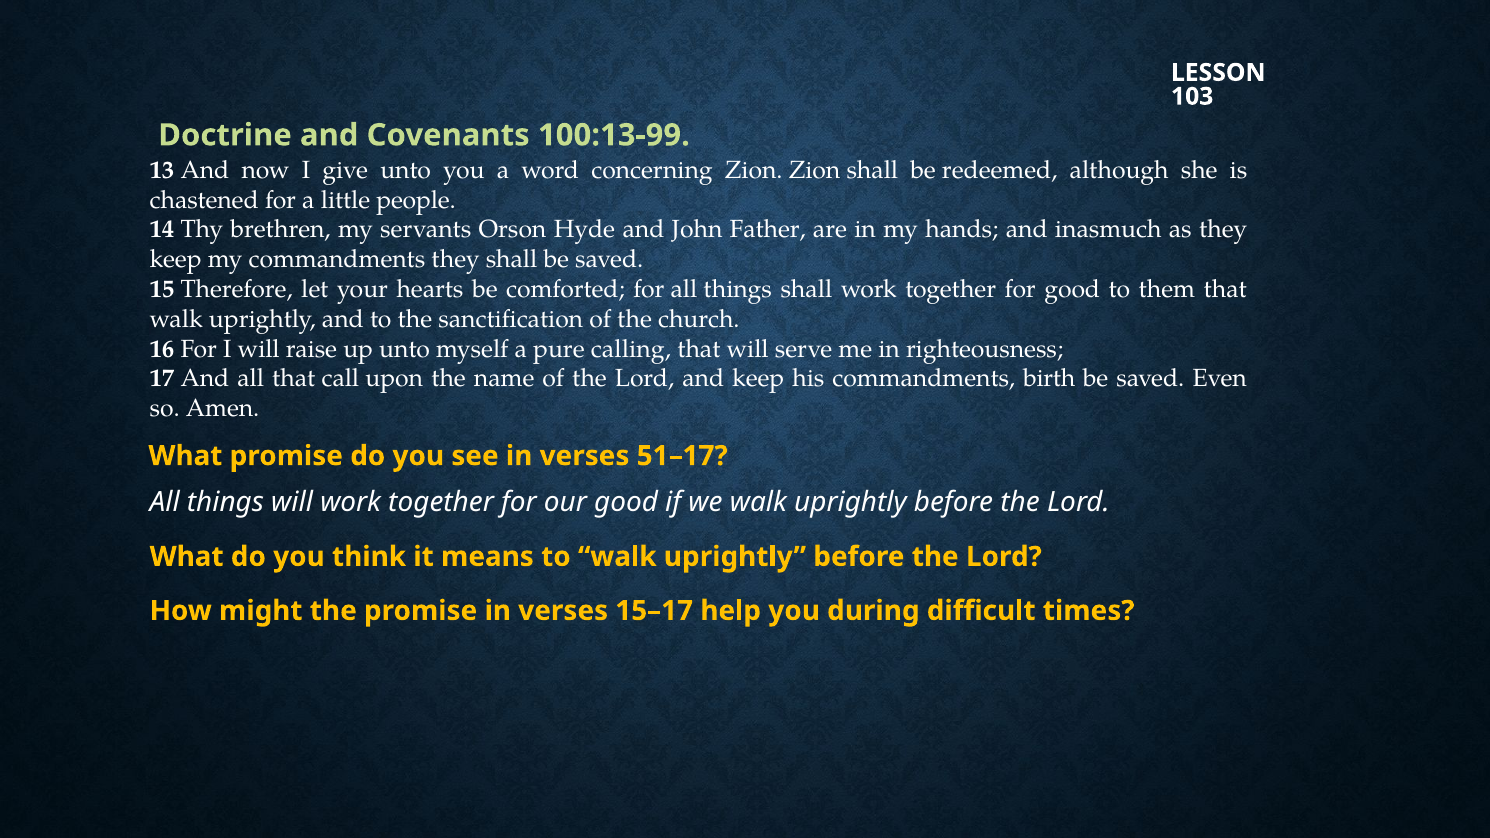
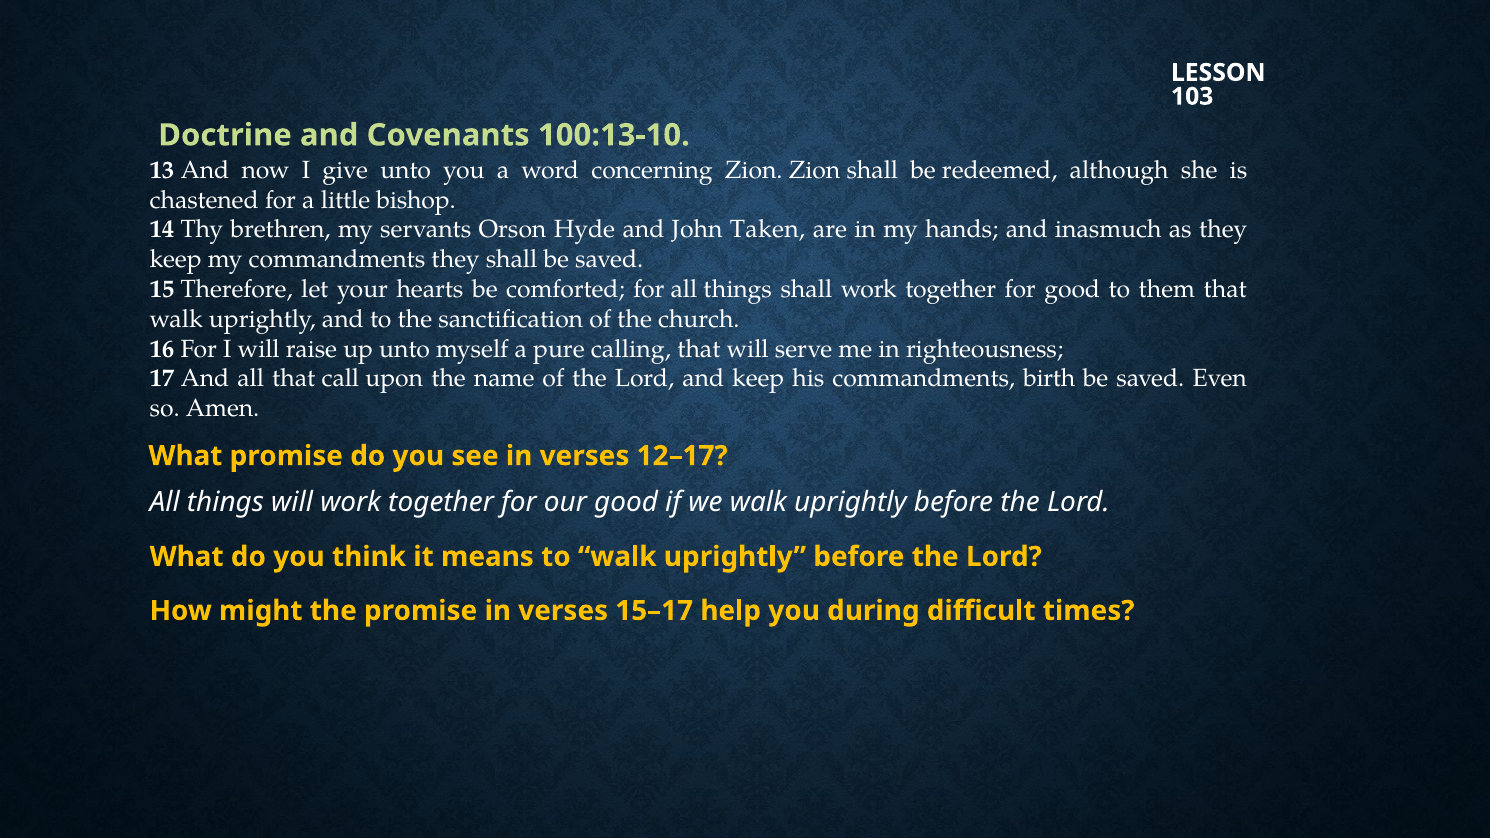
100:13-99: 100:13-99 -> 100:13-10 (614, 135)
people: people -> bishop (416, 200)
Father: Father -> Taken (768, 230)
51–17: 51–17 -> 12–17 (682, 456)
